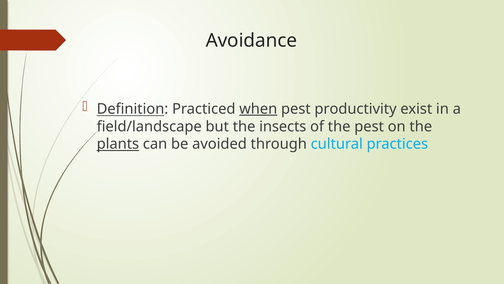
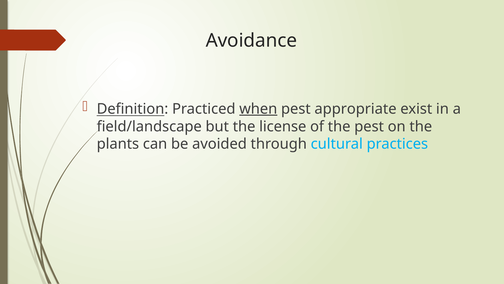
productivity: productivity -> appropriate (356, 109)
insects: insects -> license (283, 126)
plants underline: present -> none (118, 144)
